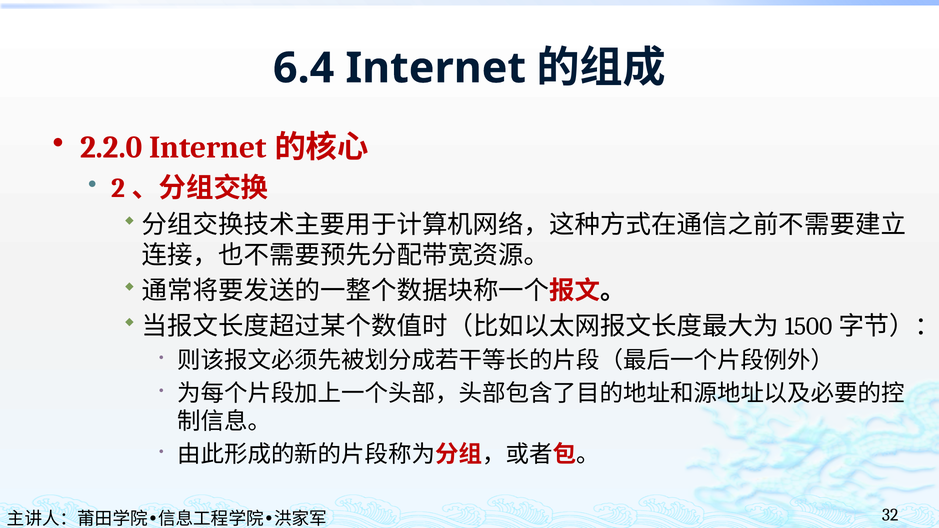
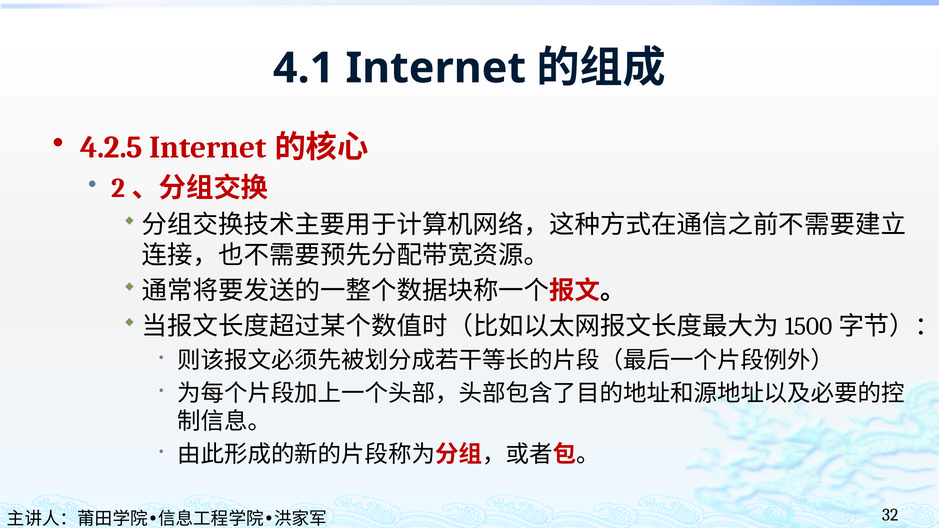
6.4: 6.4 -> 4.1 (304, 68)
2.2.0: 2.2.0 -> 4.2.5 (111, 148)
